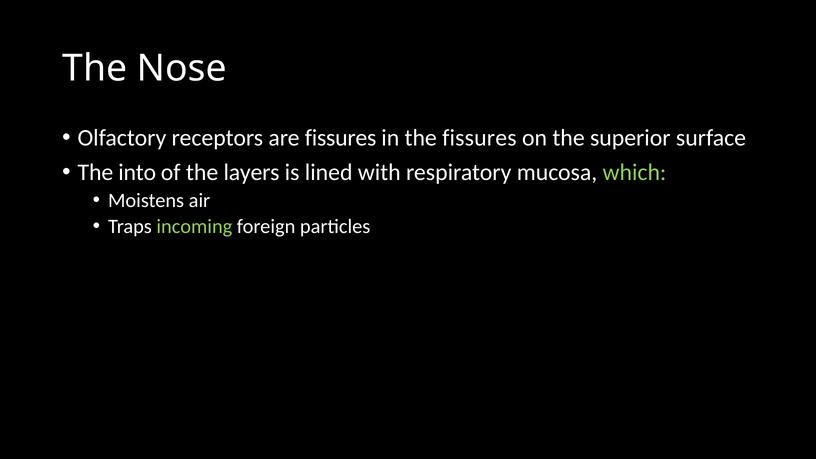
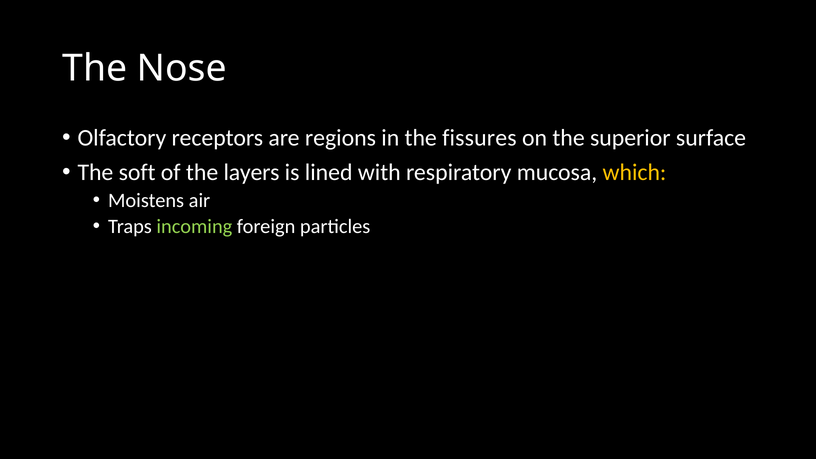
are fissures: fissures -> regions (340, 138)
into: into -> soft (137, 172)
which colour: light green -> yellow (634, 172)
